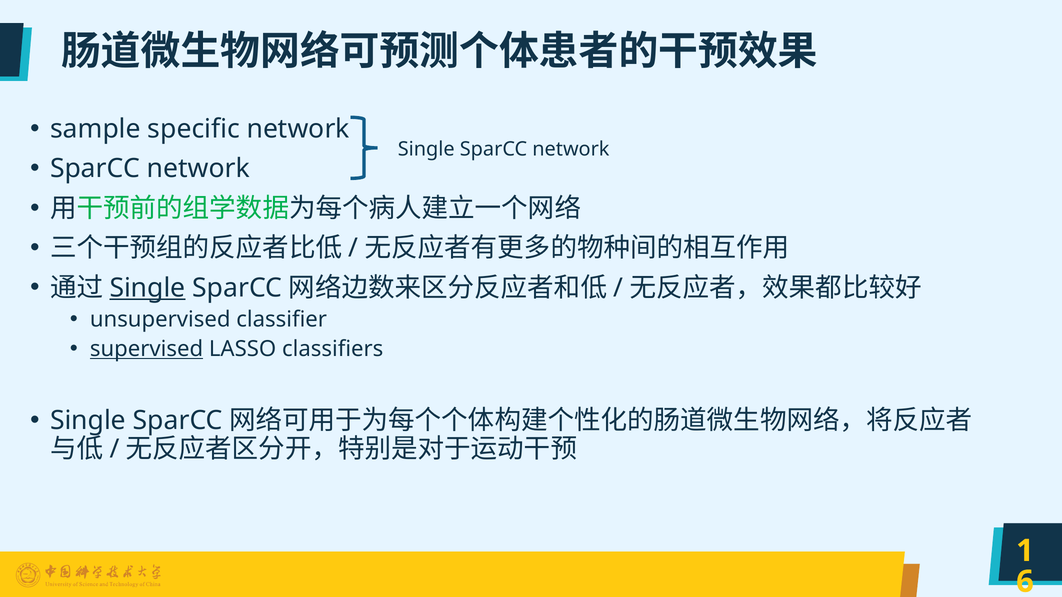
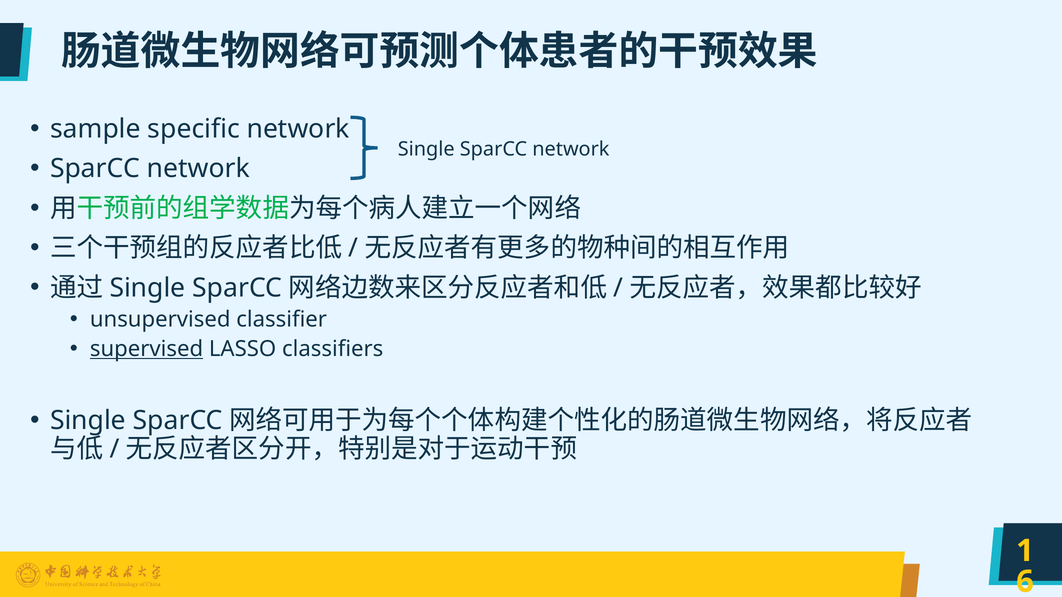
Single underline: present -> none (147, 288)
